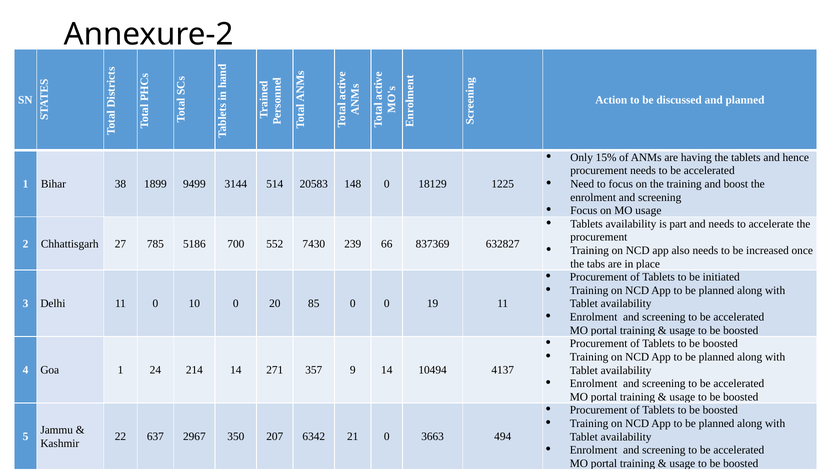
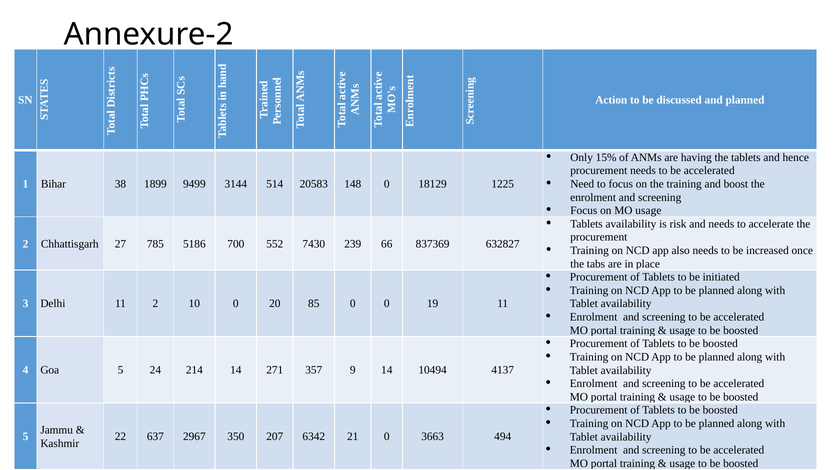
part: part -> risk (678, 224)
11 0: 0 -> 2 (155, 304)
Goa 1: 1 -> 5 (120, 370)
